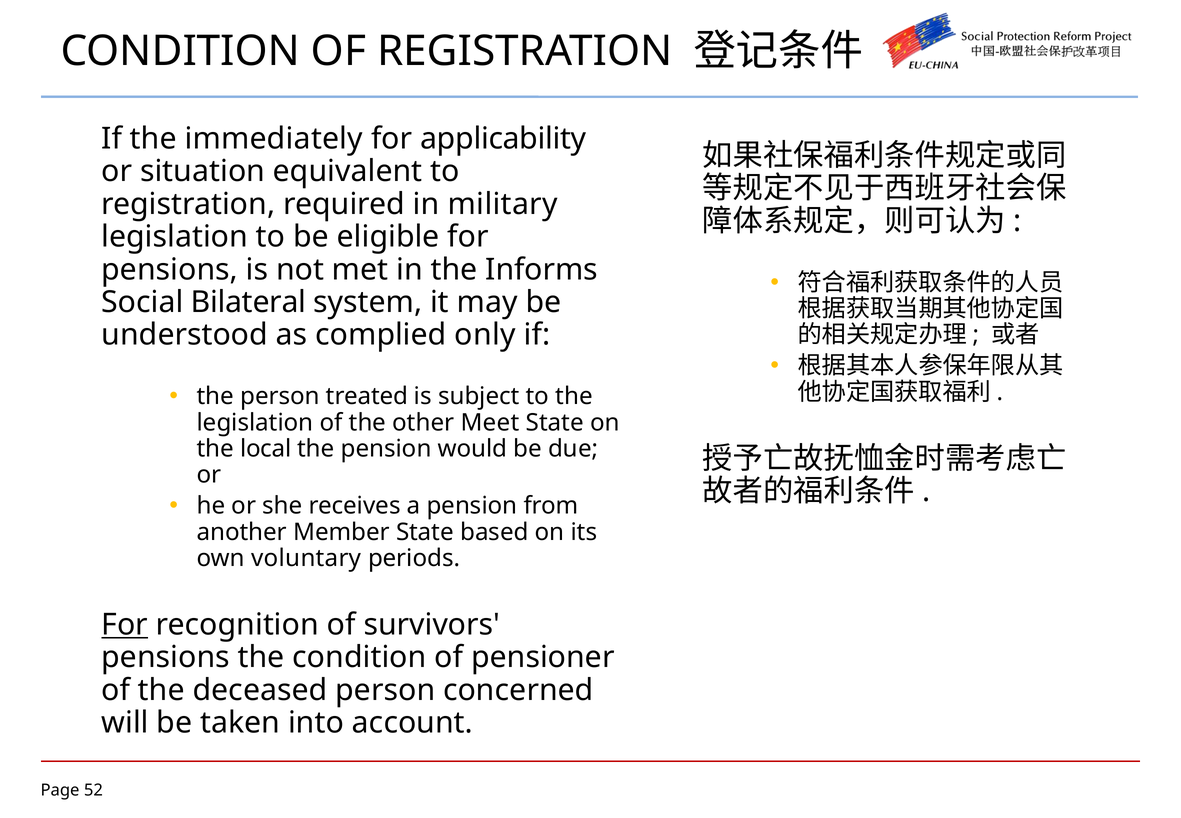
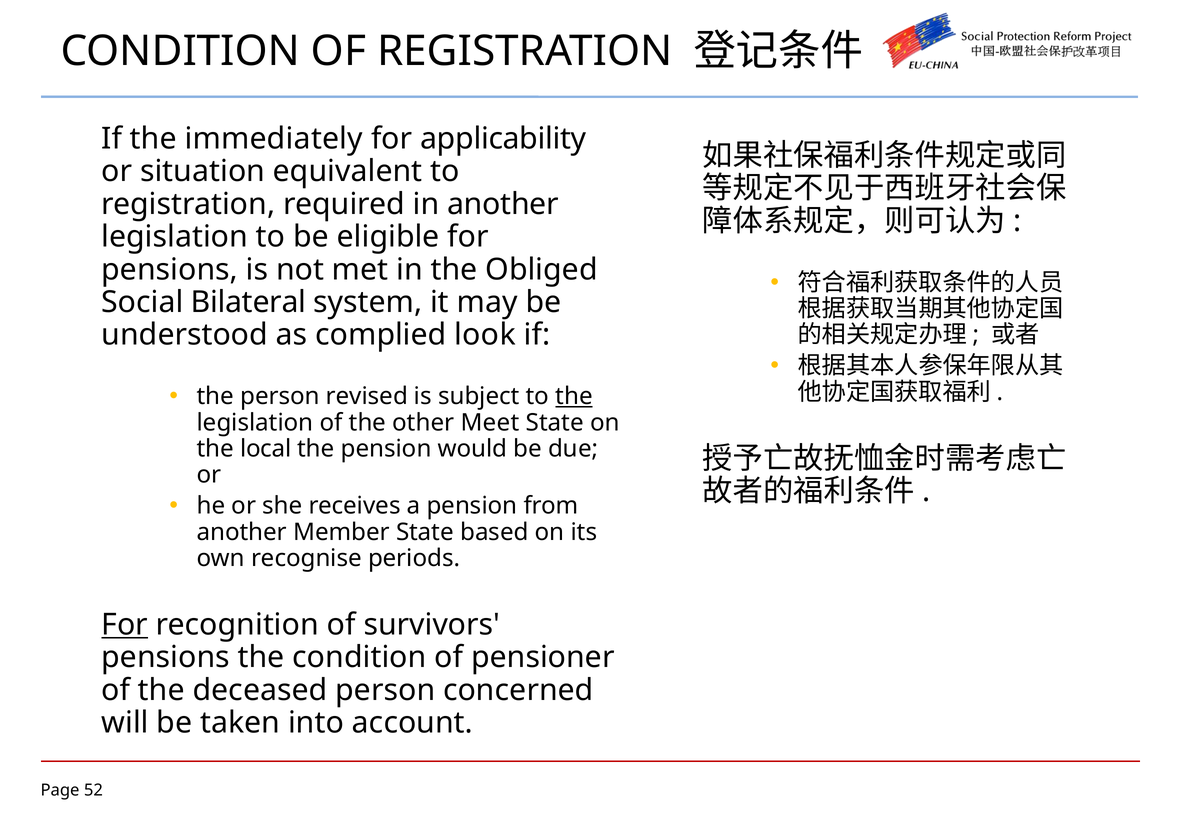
in military: military -> another (503, 204)
Informs: Informs -> Obliged (542, 269)
only: only -> look (485, 335)
treated: treated -> revised (367, 396)
the underline: none -> present (574, 396)
voluntary: voluntary -> recognise (306, 558)
